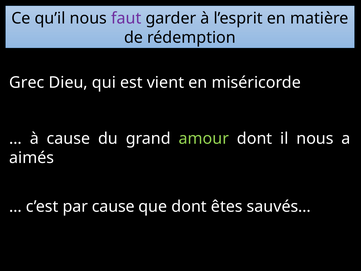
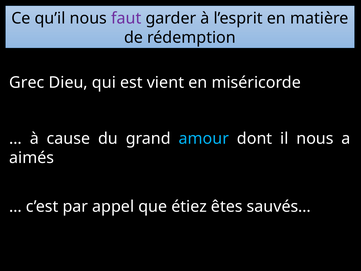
amour colour: light green -> light blue (204, 138)
par cause: cause -> appel (113, 206)
que dont: dont -> étiez (189, 206)
